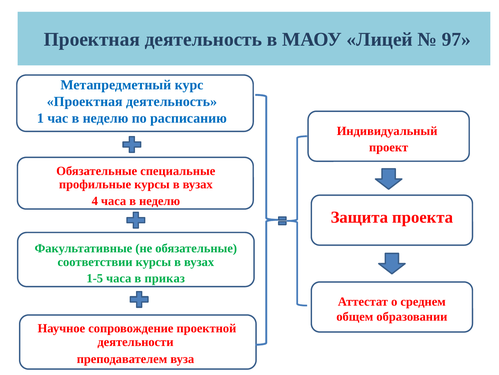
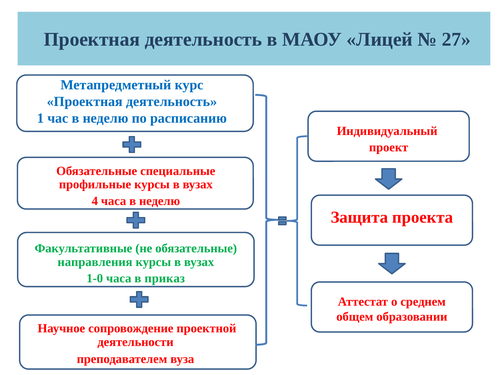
97: 97 -> 27 (456, 39)
соответствии: соответствии -> направления (95, 261)
1-5: 1-5 -> 1-0 (95, 278)
